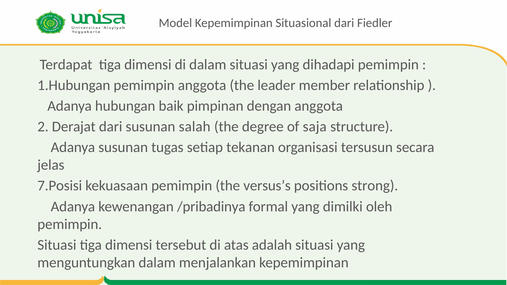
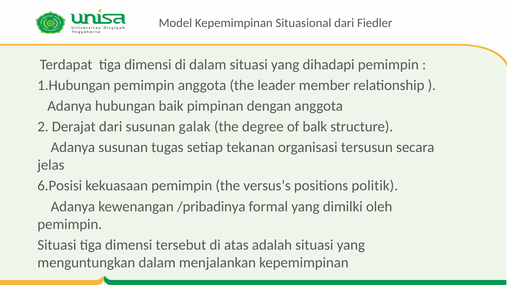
salah: salah -> galak (195, 127)
saja: saja -> balk (315, 127)
7.Posisi: 7.Posisi -> 6.Posisi (60, 186)
strong: strong -> politik (375, 186)
